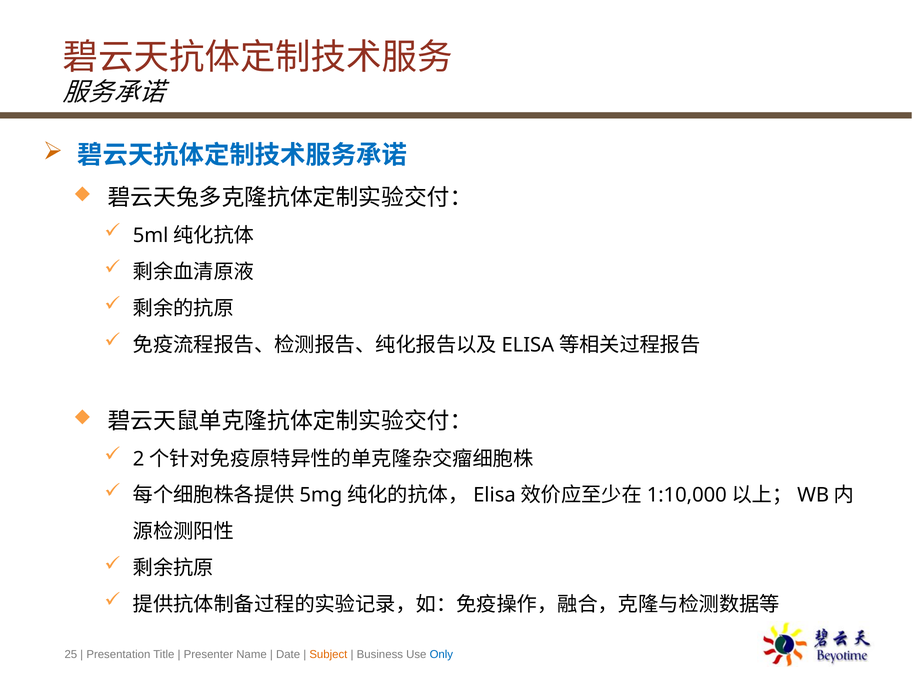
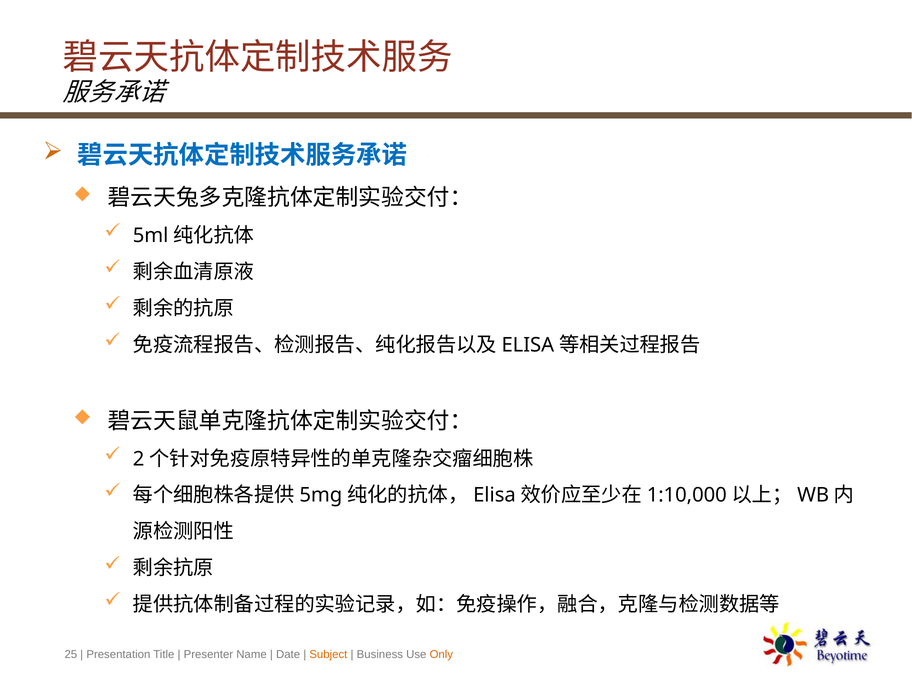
Only colour: blue -> orange (441, 655)
